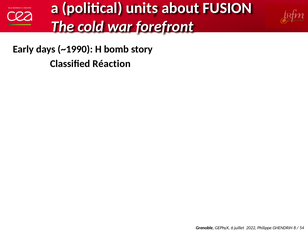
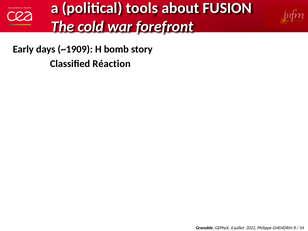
units: units -> tools (142, 8)
~1990: ~1990 -> ~1909 (75, 49)
